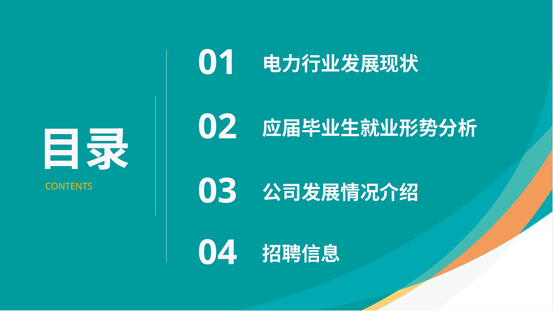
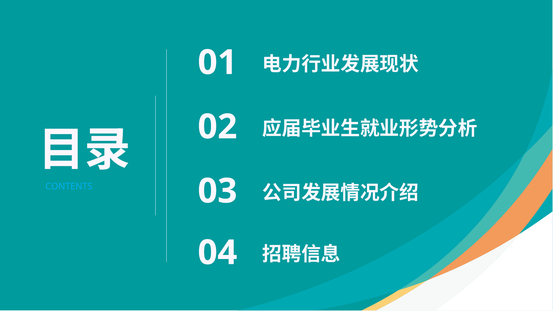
CONTENTS colour: yellow -> light blue (69, 186)
